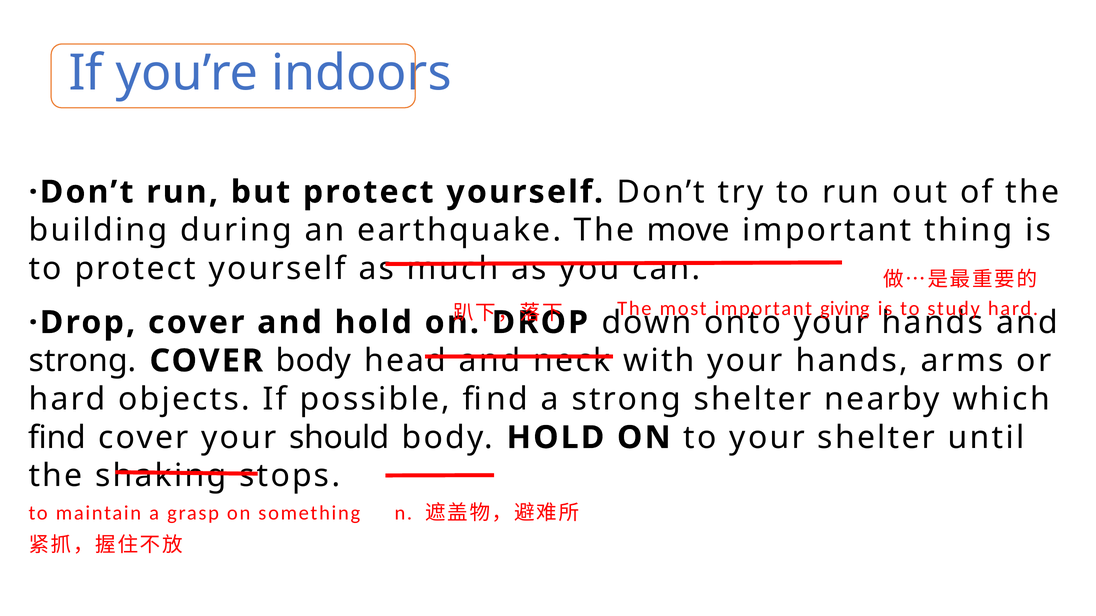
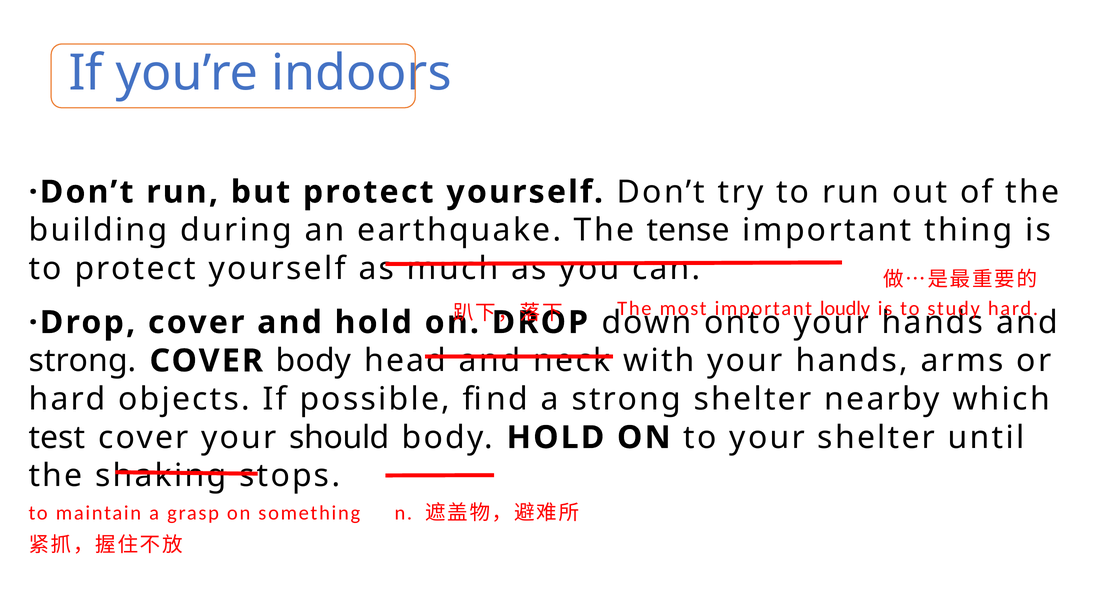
move: move -> tense (688, 231)
giving: giving -> loudly (845, 309)
find: find -> test (57, 438)
